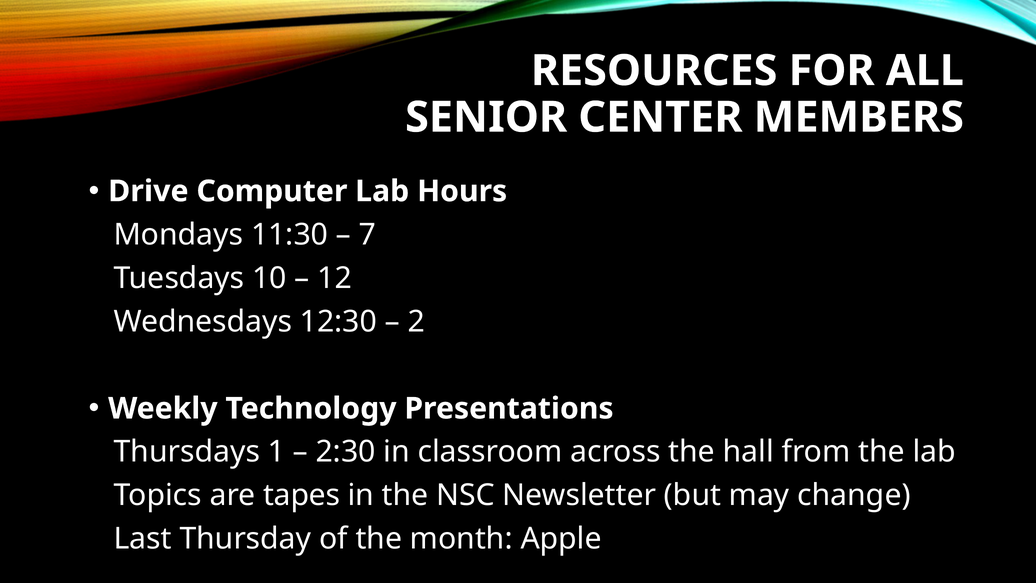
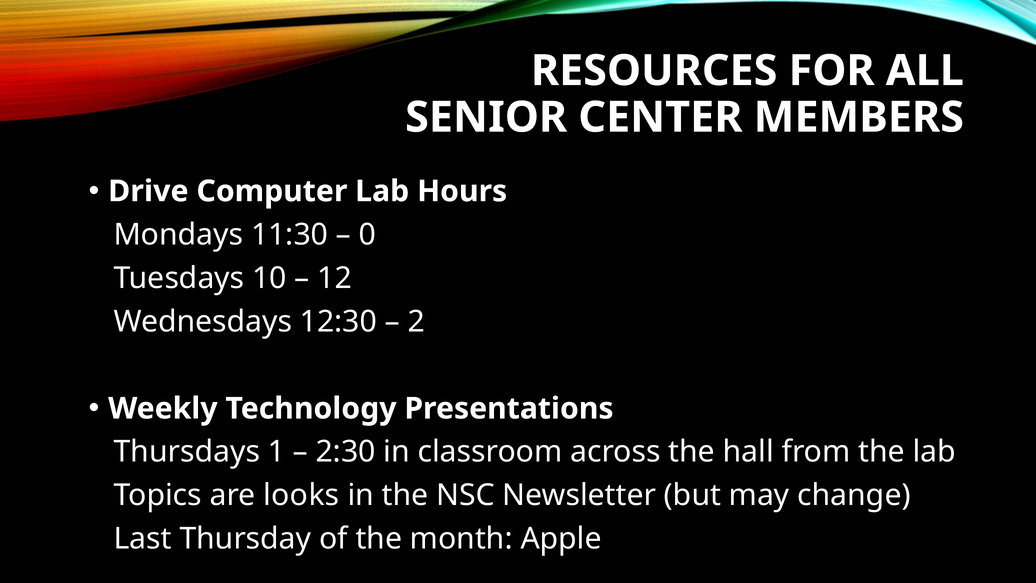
7: 7 -> 0 (367, 235)
tapes: tapes -> looks (301, 495)
